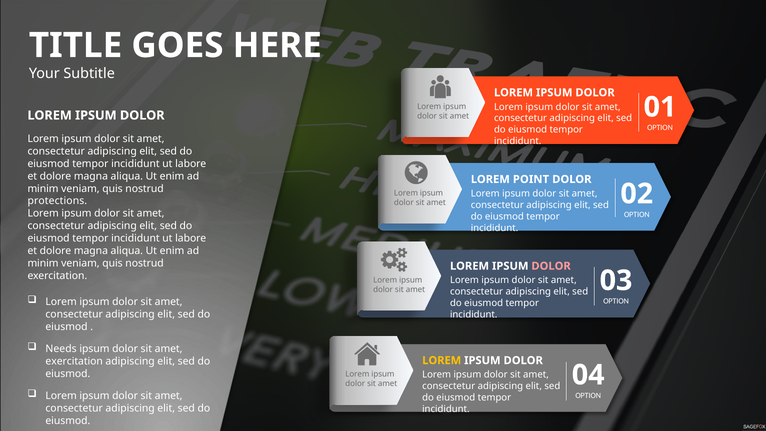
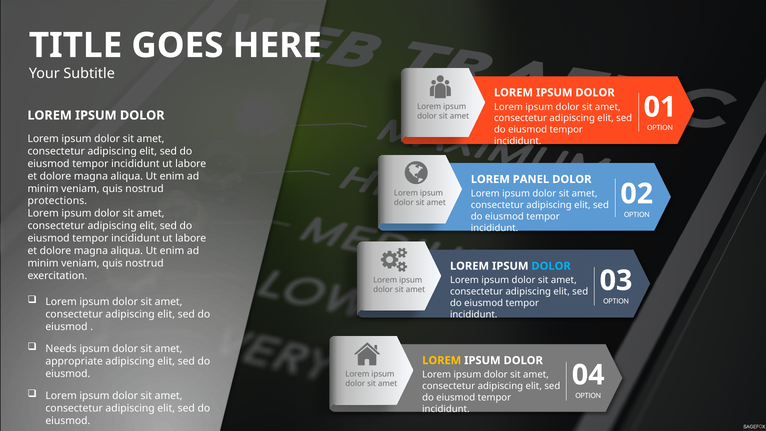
POINT: POINT -> PANEL (531, 179)
DOLOR colour: pink -> light blue (551, 266)
exercitation: exercitation -> appropriate (74, 361)
